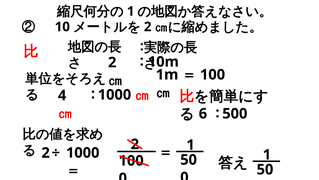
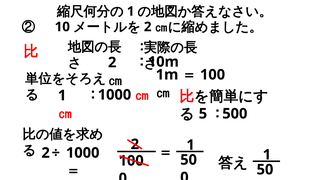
4: 4 -> 1 (62, 95)
6: 6 -> 5 (203, 113)
